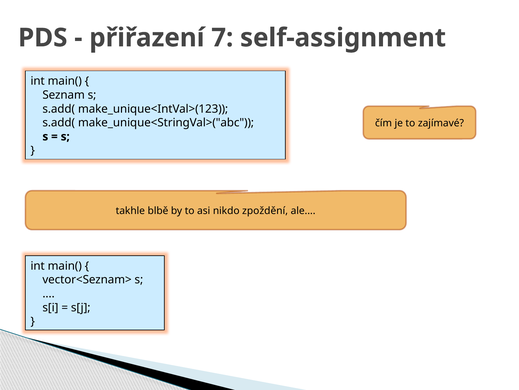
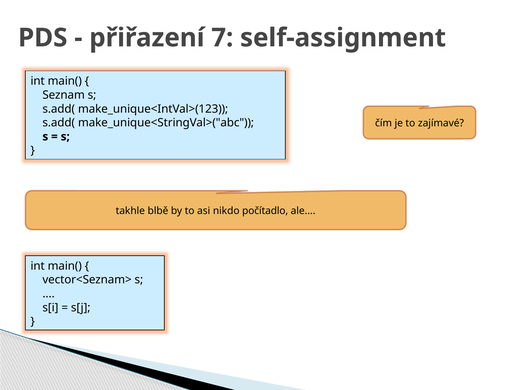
zpoždění: zpoždění -> počítadlo (265, 210)
